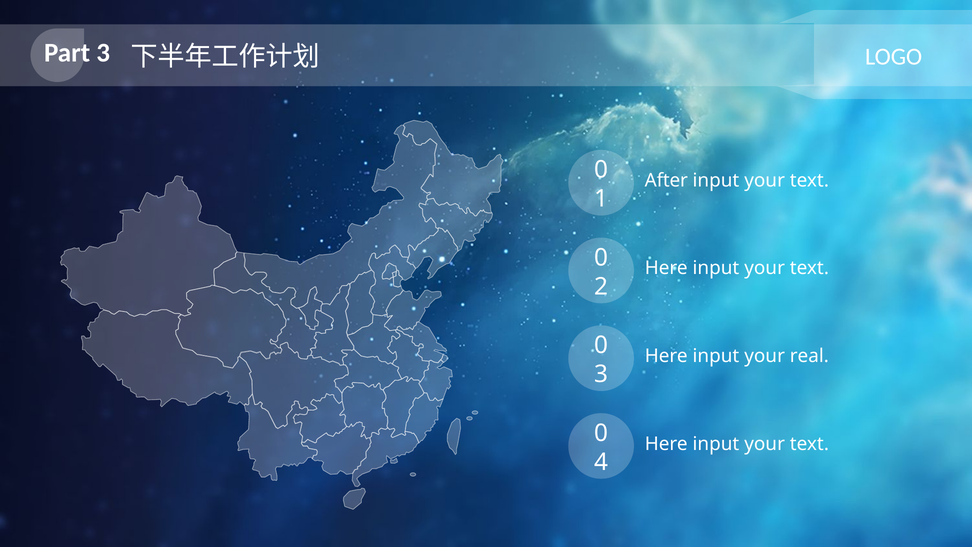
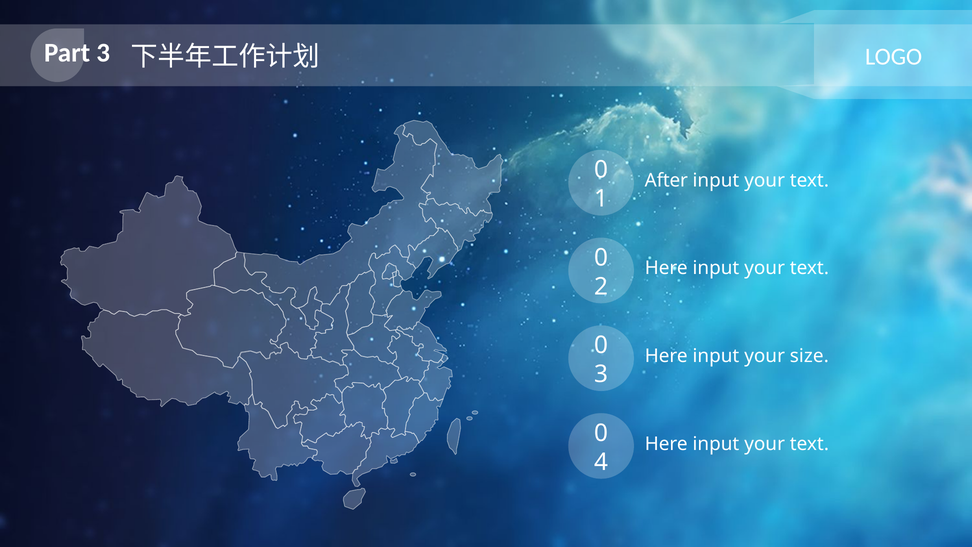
real: real -> size (809, 356)
